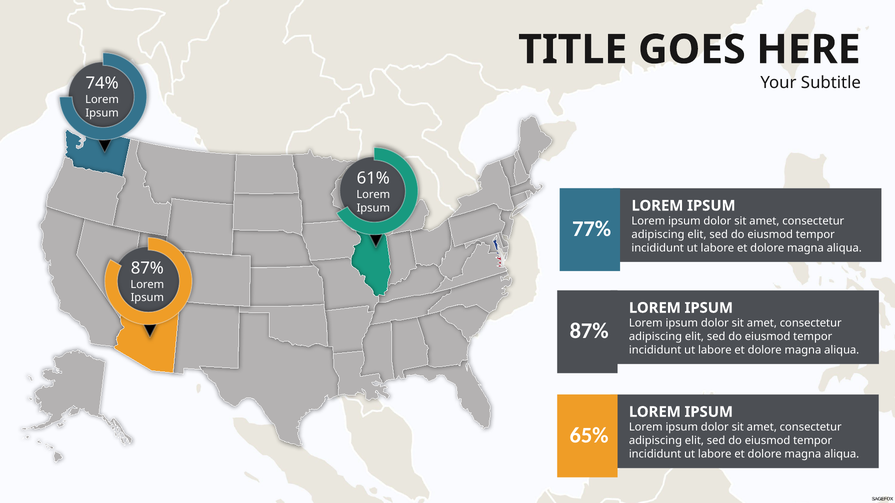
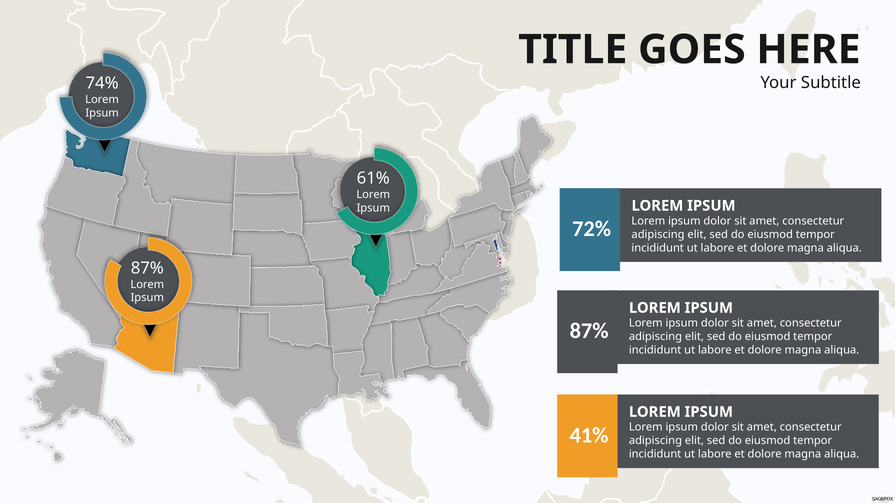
77%: 77% -> 72% (592, 229)
65%: 65% -> 41% (589, 436)
